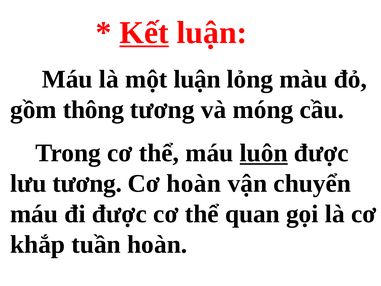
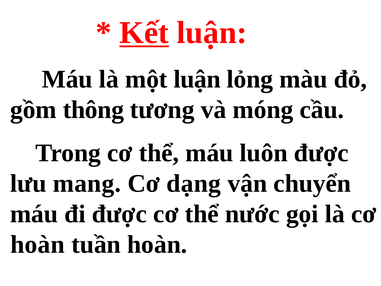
luôn underline: present -> none (264, 153)
lưu tương: tương -> mang (87, 183)
Cơ hoàn: hoàn -> dạng (194, 183)
quan: quan -> nước (252, 214)
khắp: khắp -> hoàn (37, 244)
